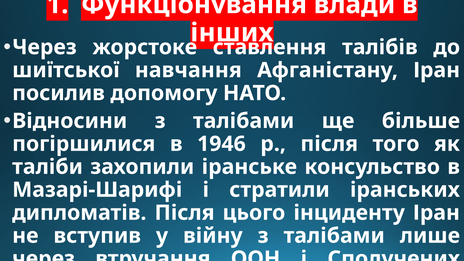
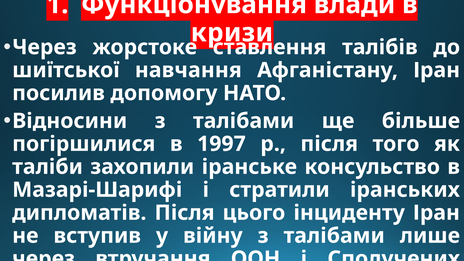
інших: інших -> кризи (232, 33)
1946: 1946 -> 1997 (221, 144)
